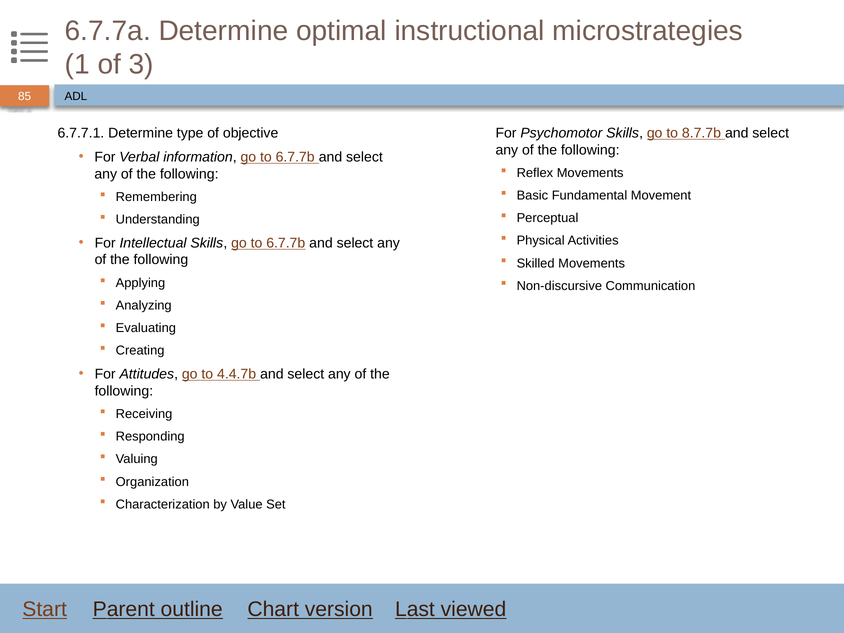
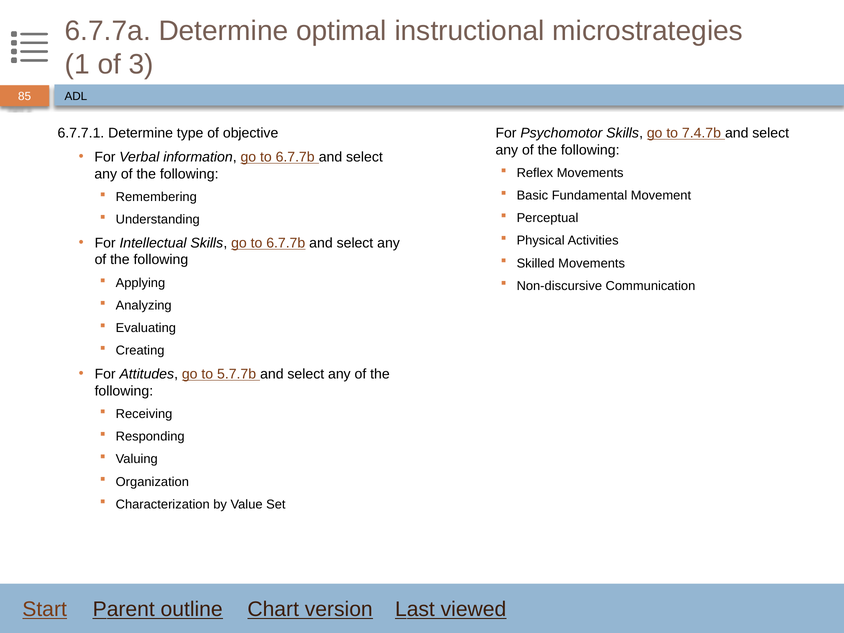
8.7.7b: 8.7.7b -> 7.4.7b (701, 133)
4.4.7b: 4.4.7b -> 5.7.7b (237, 374)
